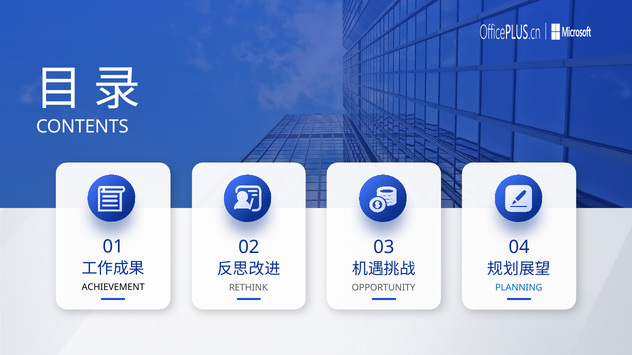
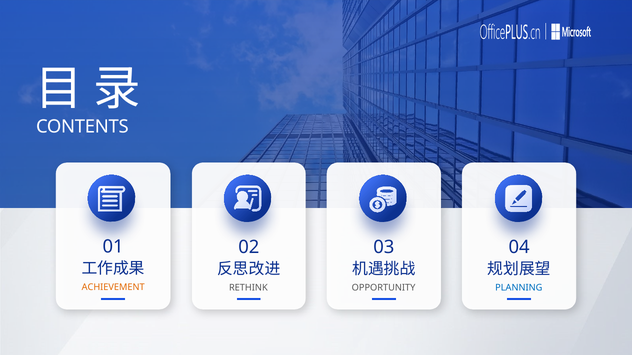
ACHIEVEMENT colour: black -> orange (113, 288)
